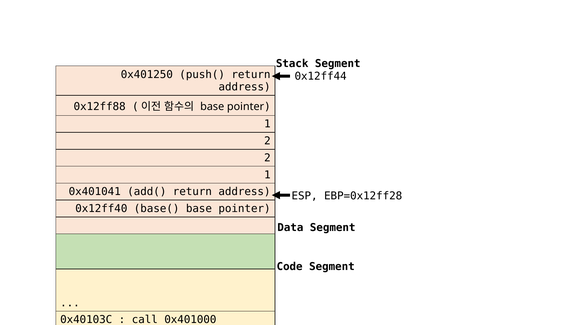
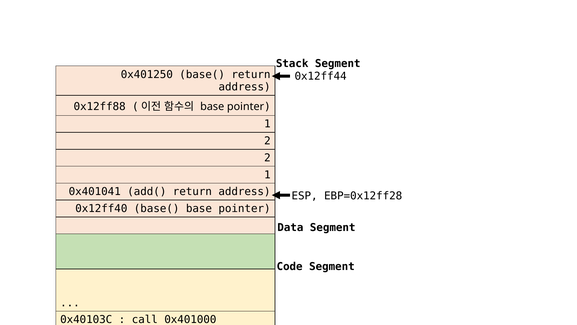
0x401250 push(: push( -> base( (202, 74)
